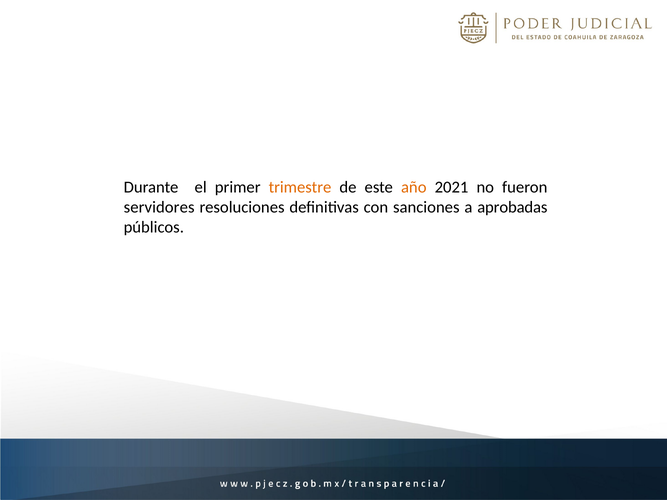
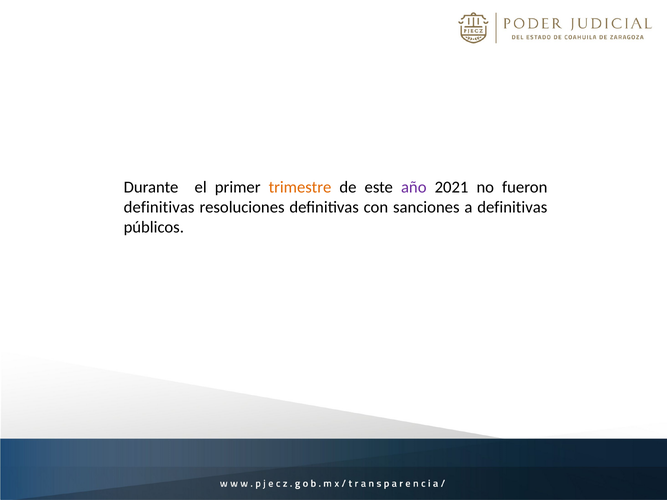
año colour: orange -> purple (414, 187)
servidores: servidores -> definitivas (159, 207)
a aprobadas: aprobadas -> definitivas (512, 207)
